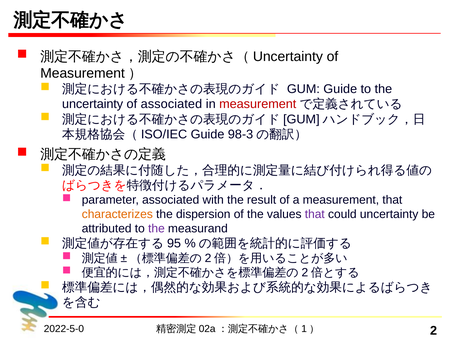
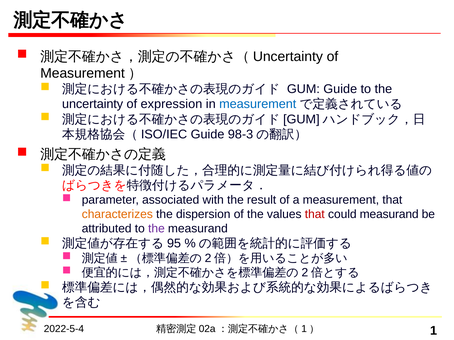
of associated: associated -> expression (171, 104)
measurement colour: red -> blue (258, 104)
that colour: purple -> red (315, 215)
could uncertainty: uncertainty -> measurand (389, 215)
2022-5-0: 2022-5-0 -> 2022-5-4 (64, 329)
2: 2 -> 1 (434, 331)
